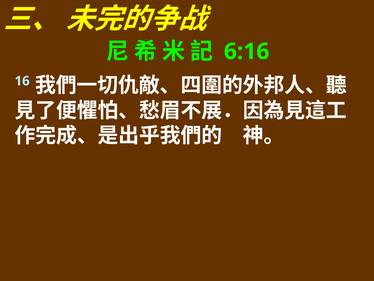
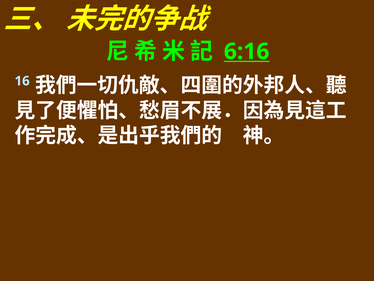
6:16 underline: none -> present (247, 51)
